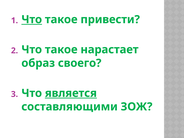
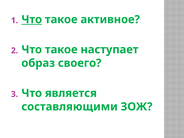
привести: привести -> активное (110, 19)
нарастает: нарастает -> наступает (109, 50)
является underline: present -> none (71, 93)
